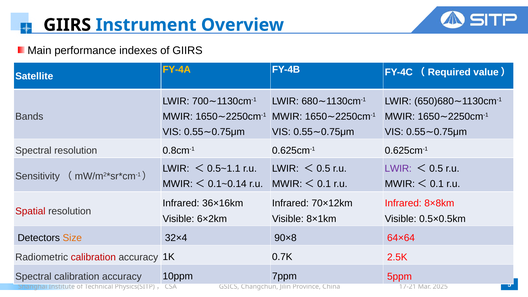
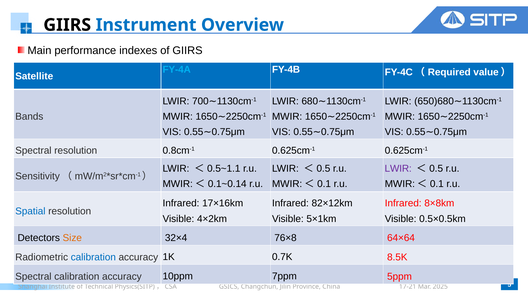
FY-4A colour: yellow -> light blue (177, 70)
36×16km: 36×16km -> 17×16km (223, 203)
70×12km: 70×12km -> 82×12km (332, 203)
Spatial colour: red -> blue (30, 211)
6×2km: 6×2km -> 4×2km (212, 219)
8×1km: 8×1km -> 5×1km (321, 219)
90×8: 90×8 -> 76×8 (286, 238)
calibration colour: red -> blue (93, 257)
2.5K: 2.5K -> 8.5K (397, 257)
